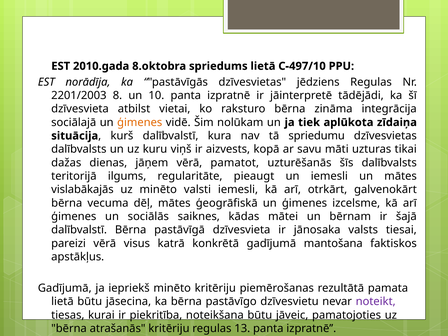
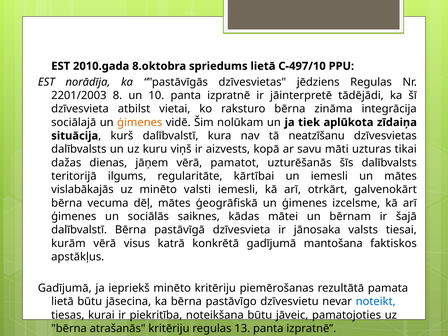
spriedumu: spriedumu -> neatzīšanu (317, 136)
pieaugt: pieaugt -> kārtībai (254, 176)
pareizi: pareizi -> kurām (68, 243)
noteikt colour: purple -> blue (376, 302)
